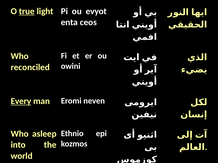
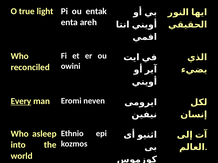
true underline: present -> none (27, 11)
evyot: evyot -> entak (96, 11)
ceos: ceos -> areh (88, 22)
